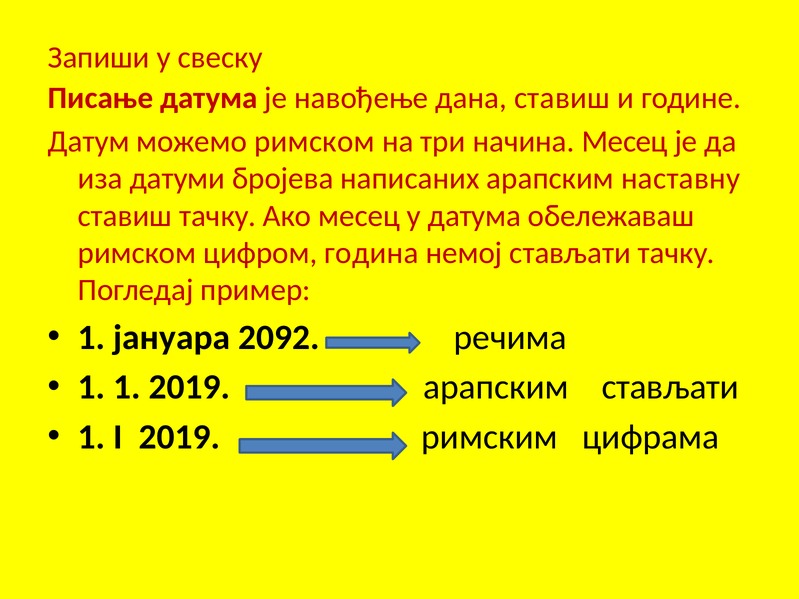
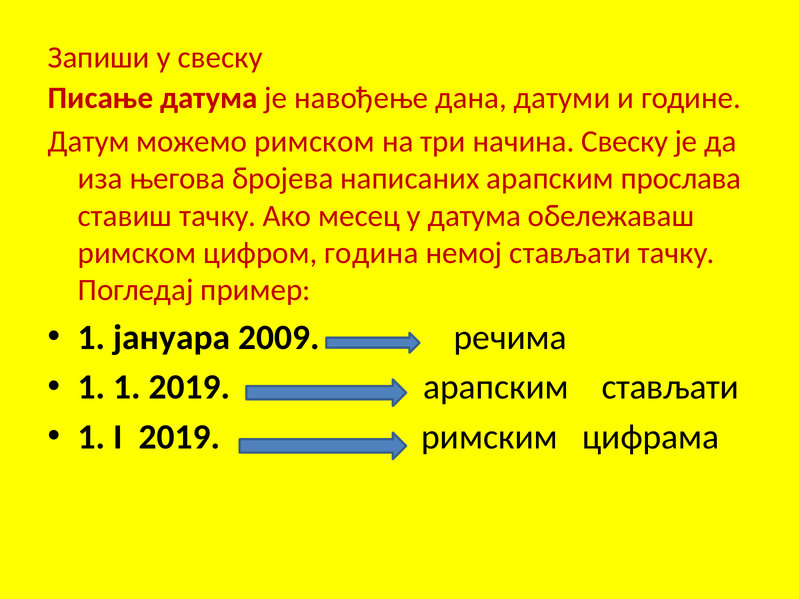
дана ставиш: ставиш -> датуми (562, 98)
начина Месец: Месец -> Свеску (625, 141)
датуми: датуми -> његова (177, 179)
наставну: наставну -> прослава (681, 179)
2092: 2092 -> 2009 (279, 338)
